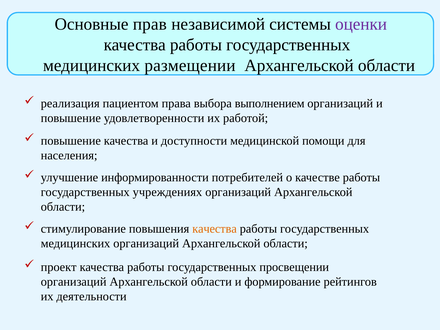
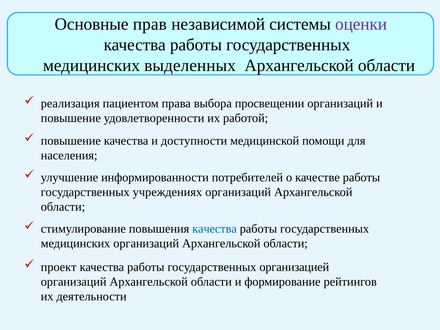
размещении: размещении -> выделенных (190, 65)
выполнением: выполнением -> просвещении (270, 103)
качества colour: orange -> blue (215, 229)
просвещении: просвещении -> организацией (294, 267)
